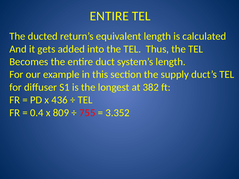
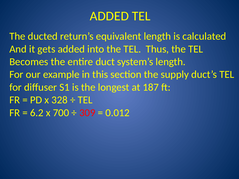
ENTIRE: ENTIRE -> ADDED (109, 16)
382: 382 -> 187 (151, 87)
436: 436 -> 328 (60, 100)
0.4: 0.4 -> 6.2 (37, 113)
809: 809 -> 700 (61, 113)
755: 755 -> 309 (87, 113)
3.352: 3.352 -> 0.012 (118, 113)
